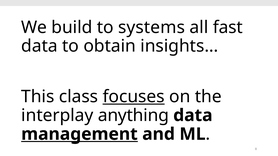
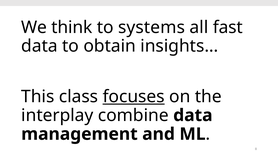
build: build -> think (72, 27)
anything: anything -> combine (133, 116)
management underline: present -> none (79, 134)
